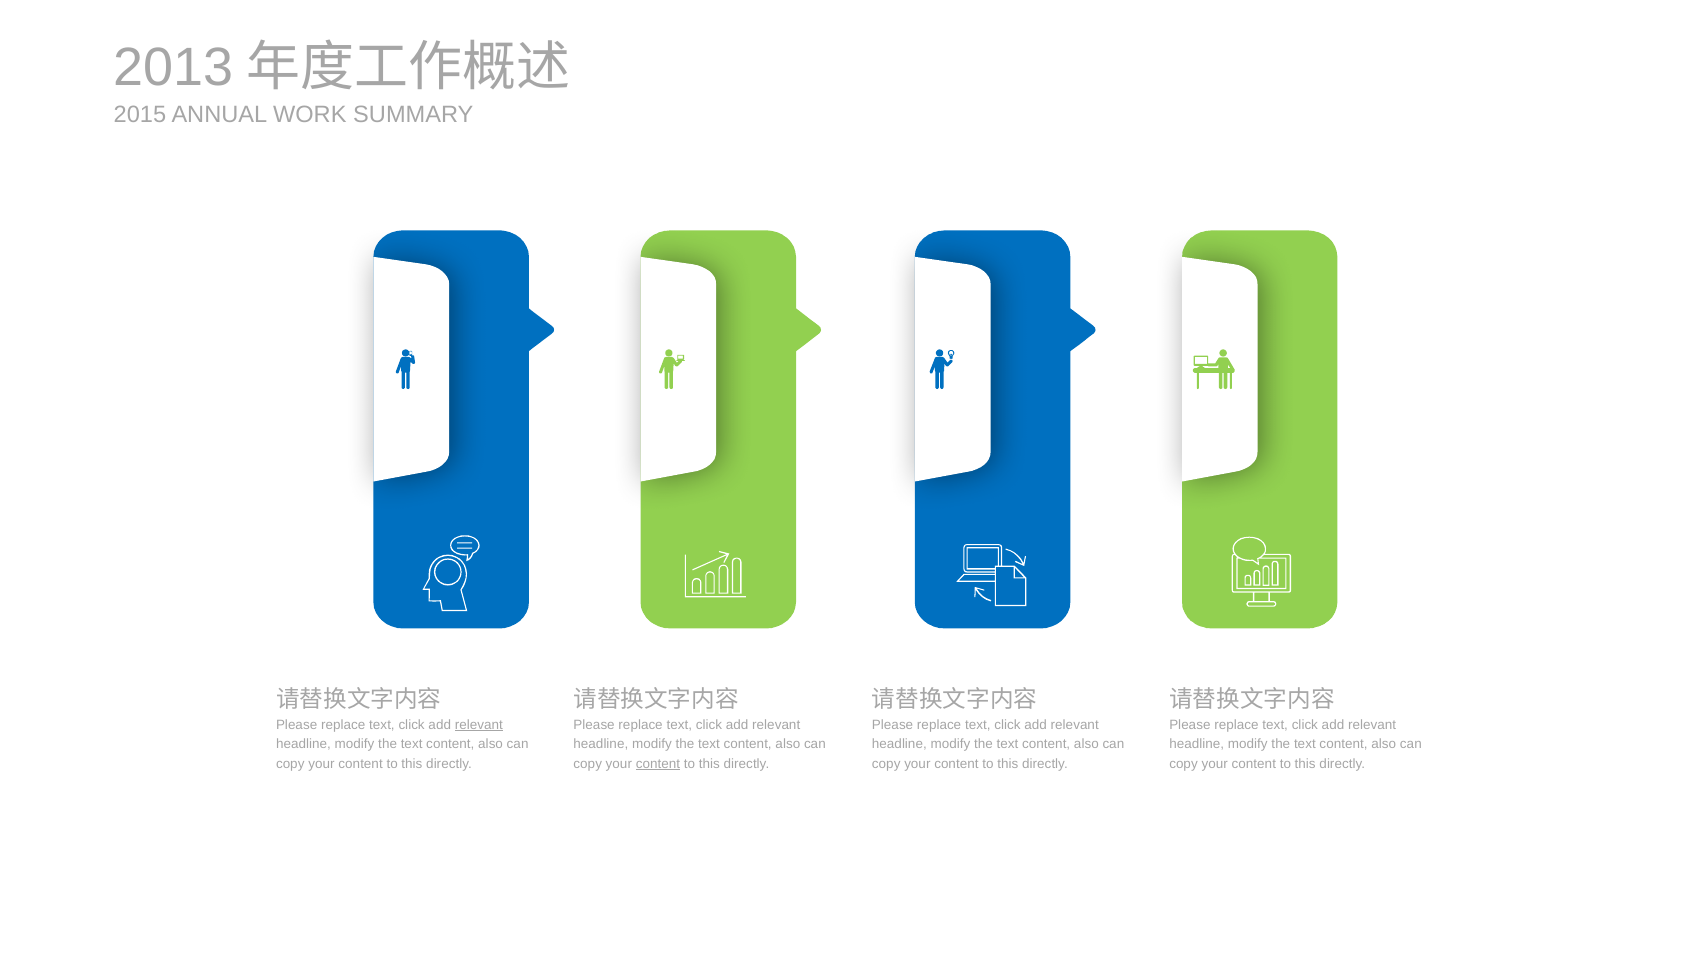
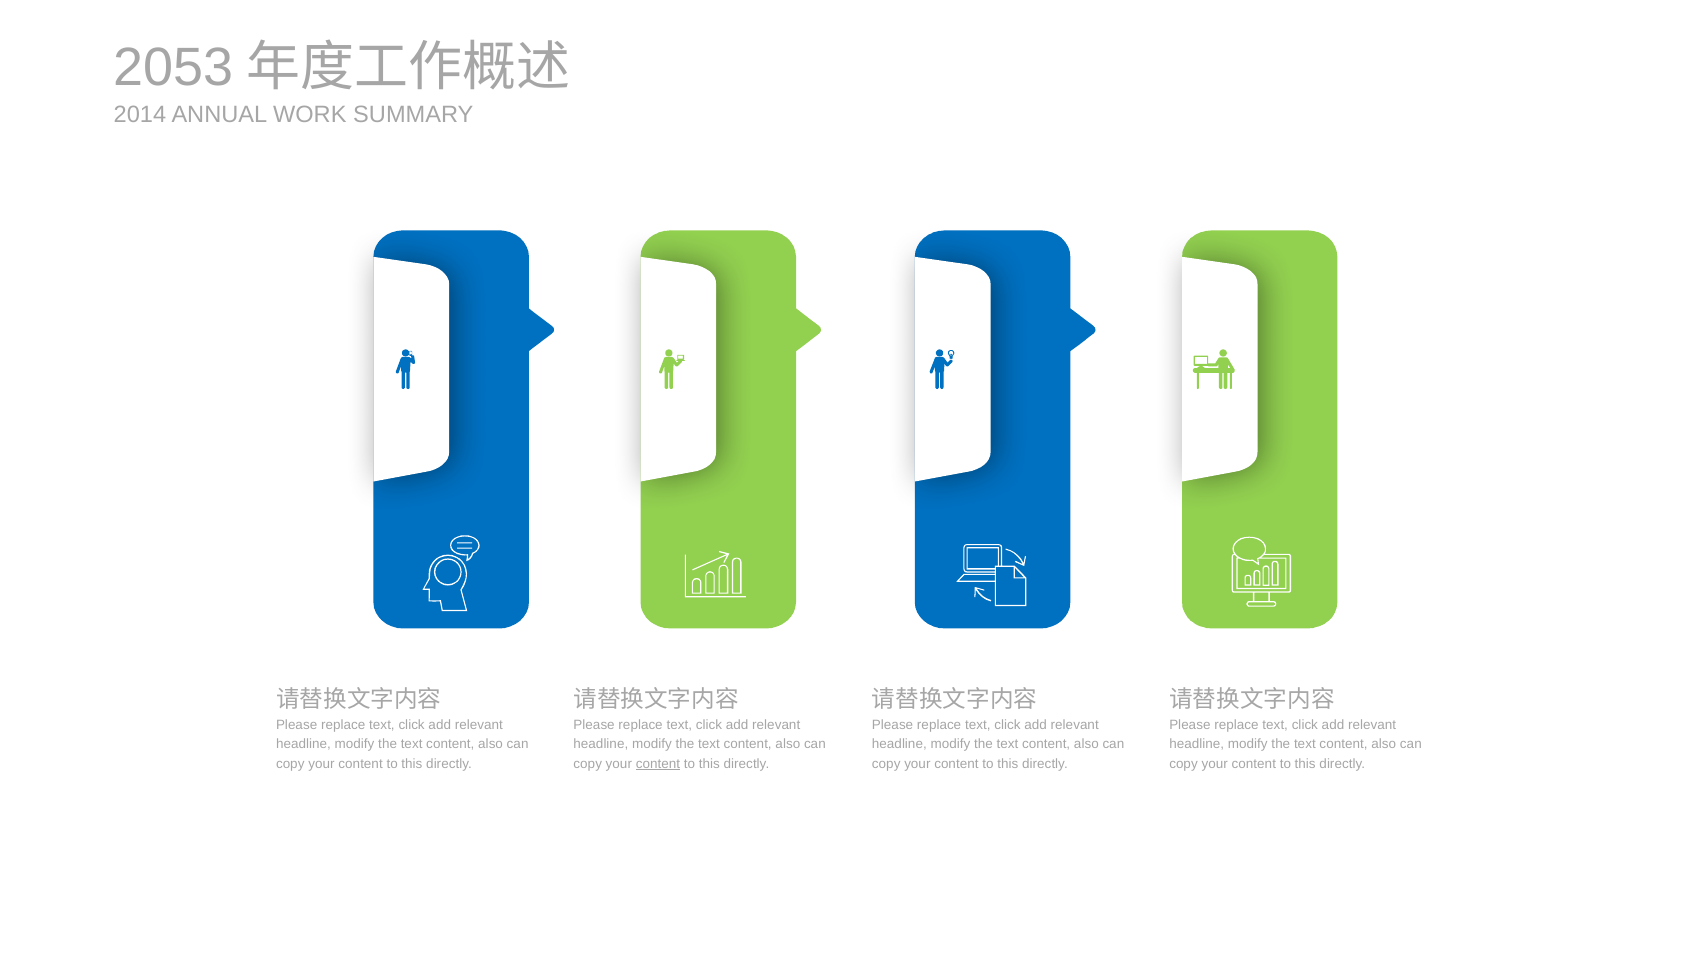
2013: 2013 -> 2053 (174, 67)
2015: 2015 -> 2014 (140, 115)
relevant underline: present -> none (479, 725)
